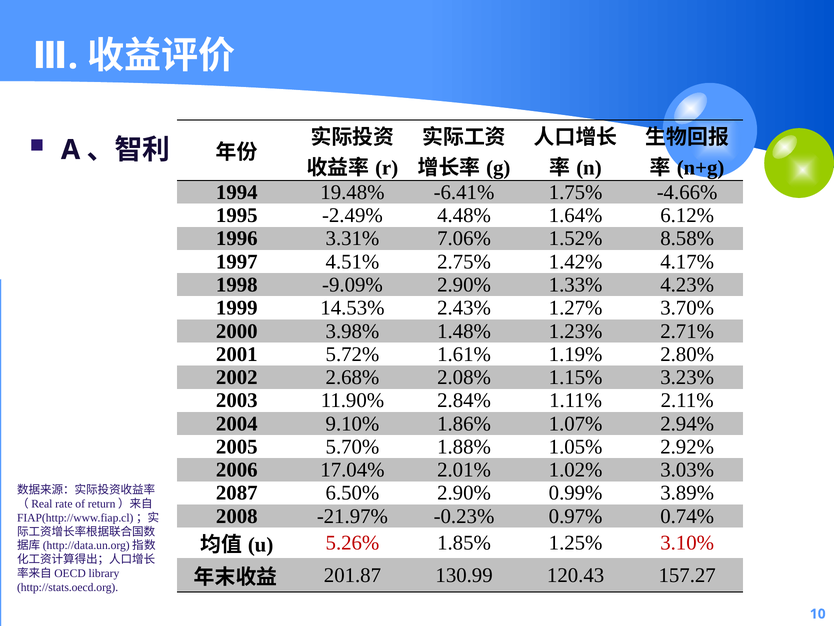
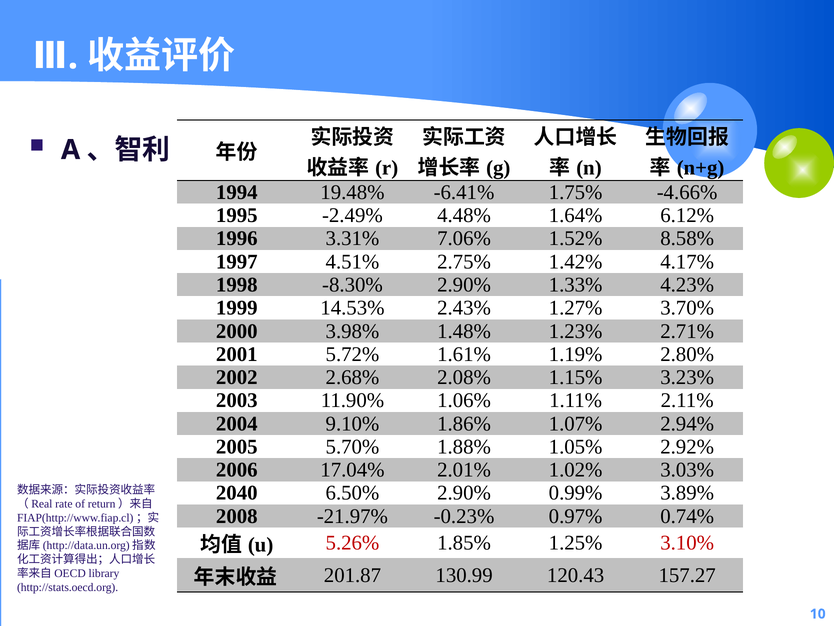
-9.09%: -9.09% -> -8.30% (352, 285)
2.84%: 2.84% -> 1.06% (464, 400)
2087: 2087 -> 2040 (237, 493)
